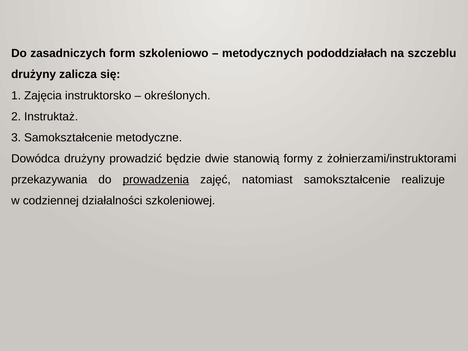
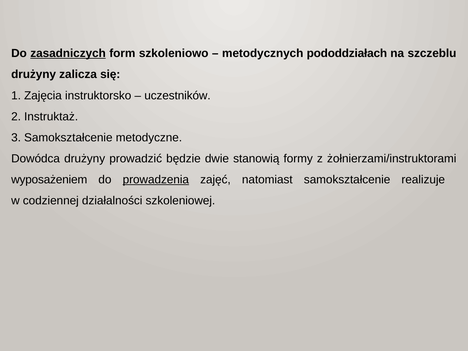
zasadniczych underline: none -> present (68, 53)
określonych: określonych -> uczestników (177, 95)
przekazywania: przekazywania -> wyposażeniem (49, 180)
